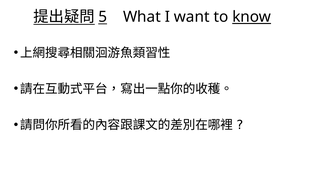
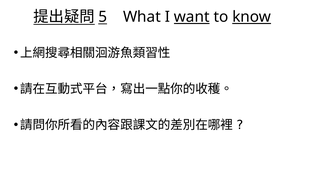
want underline: none -> present (192, 17)
